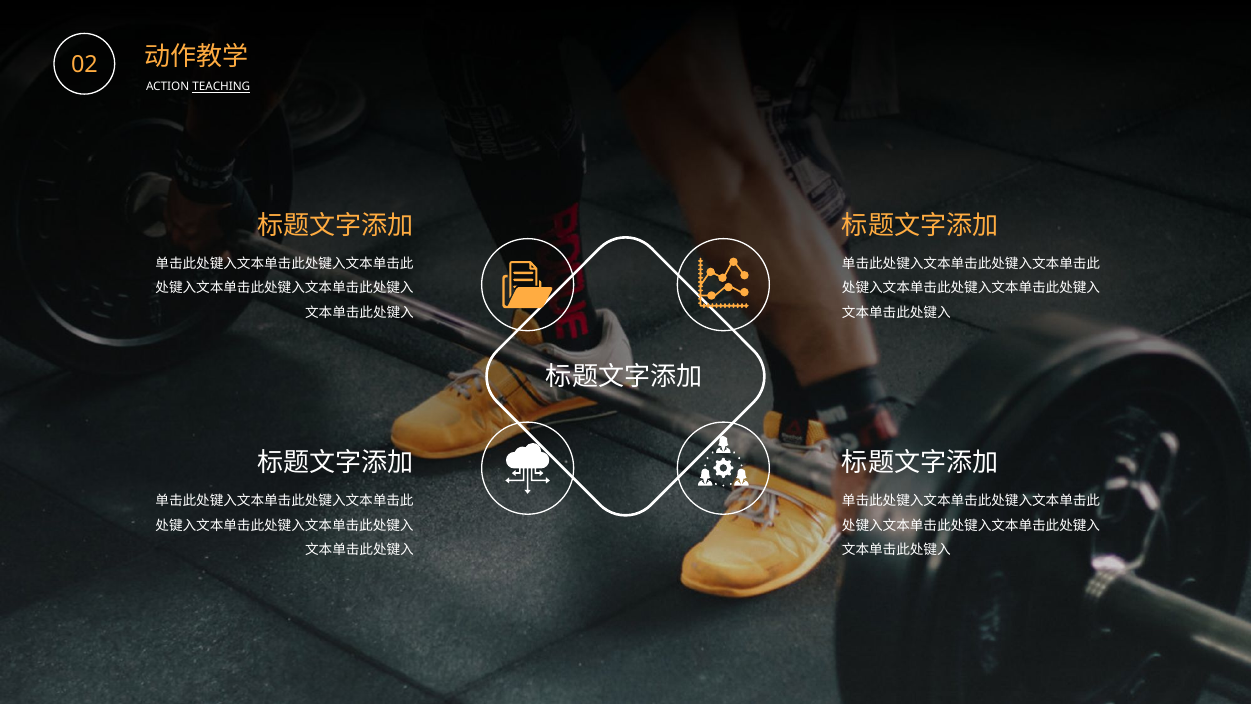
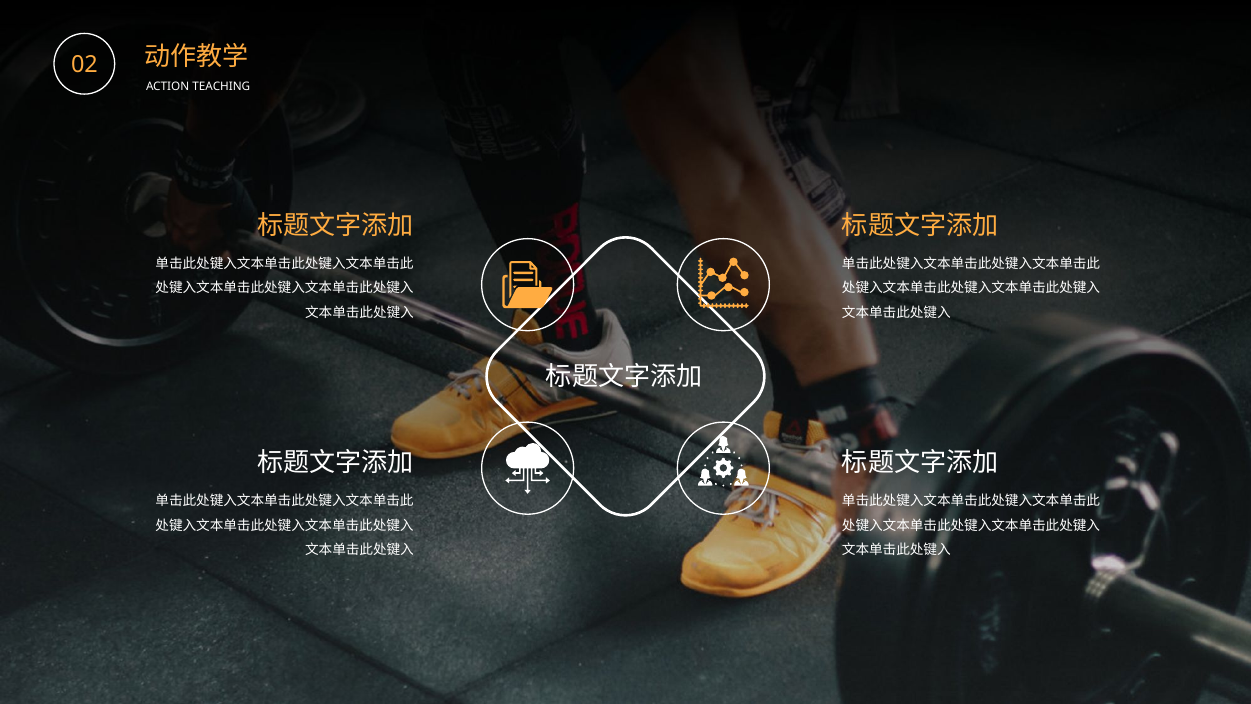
TEACHING underline: present -> none (221, 87)
